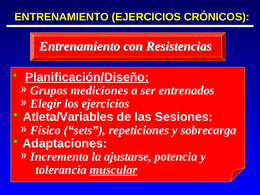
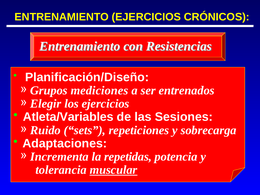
Planificación/Diseño underline: present -> none (87, 77)
Físico: Físico -> Ruido (45, 130)
ajustarse: ajustarse -> repetidas (128, 157)
